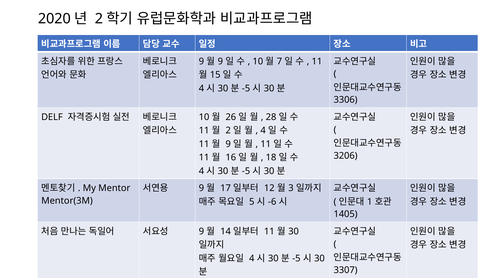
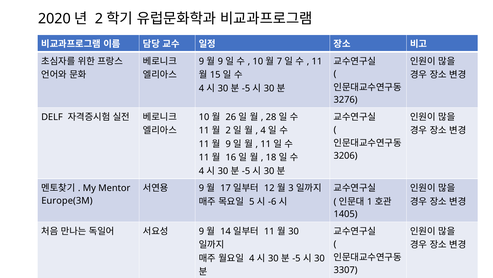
3306: 3306 -> 3276 (346, 100)
Mentor(3M: Mentor(3M -> Europe(3M (67, 200)
